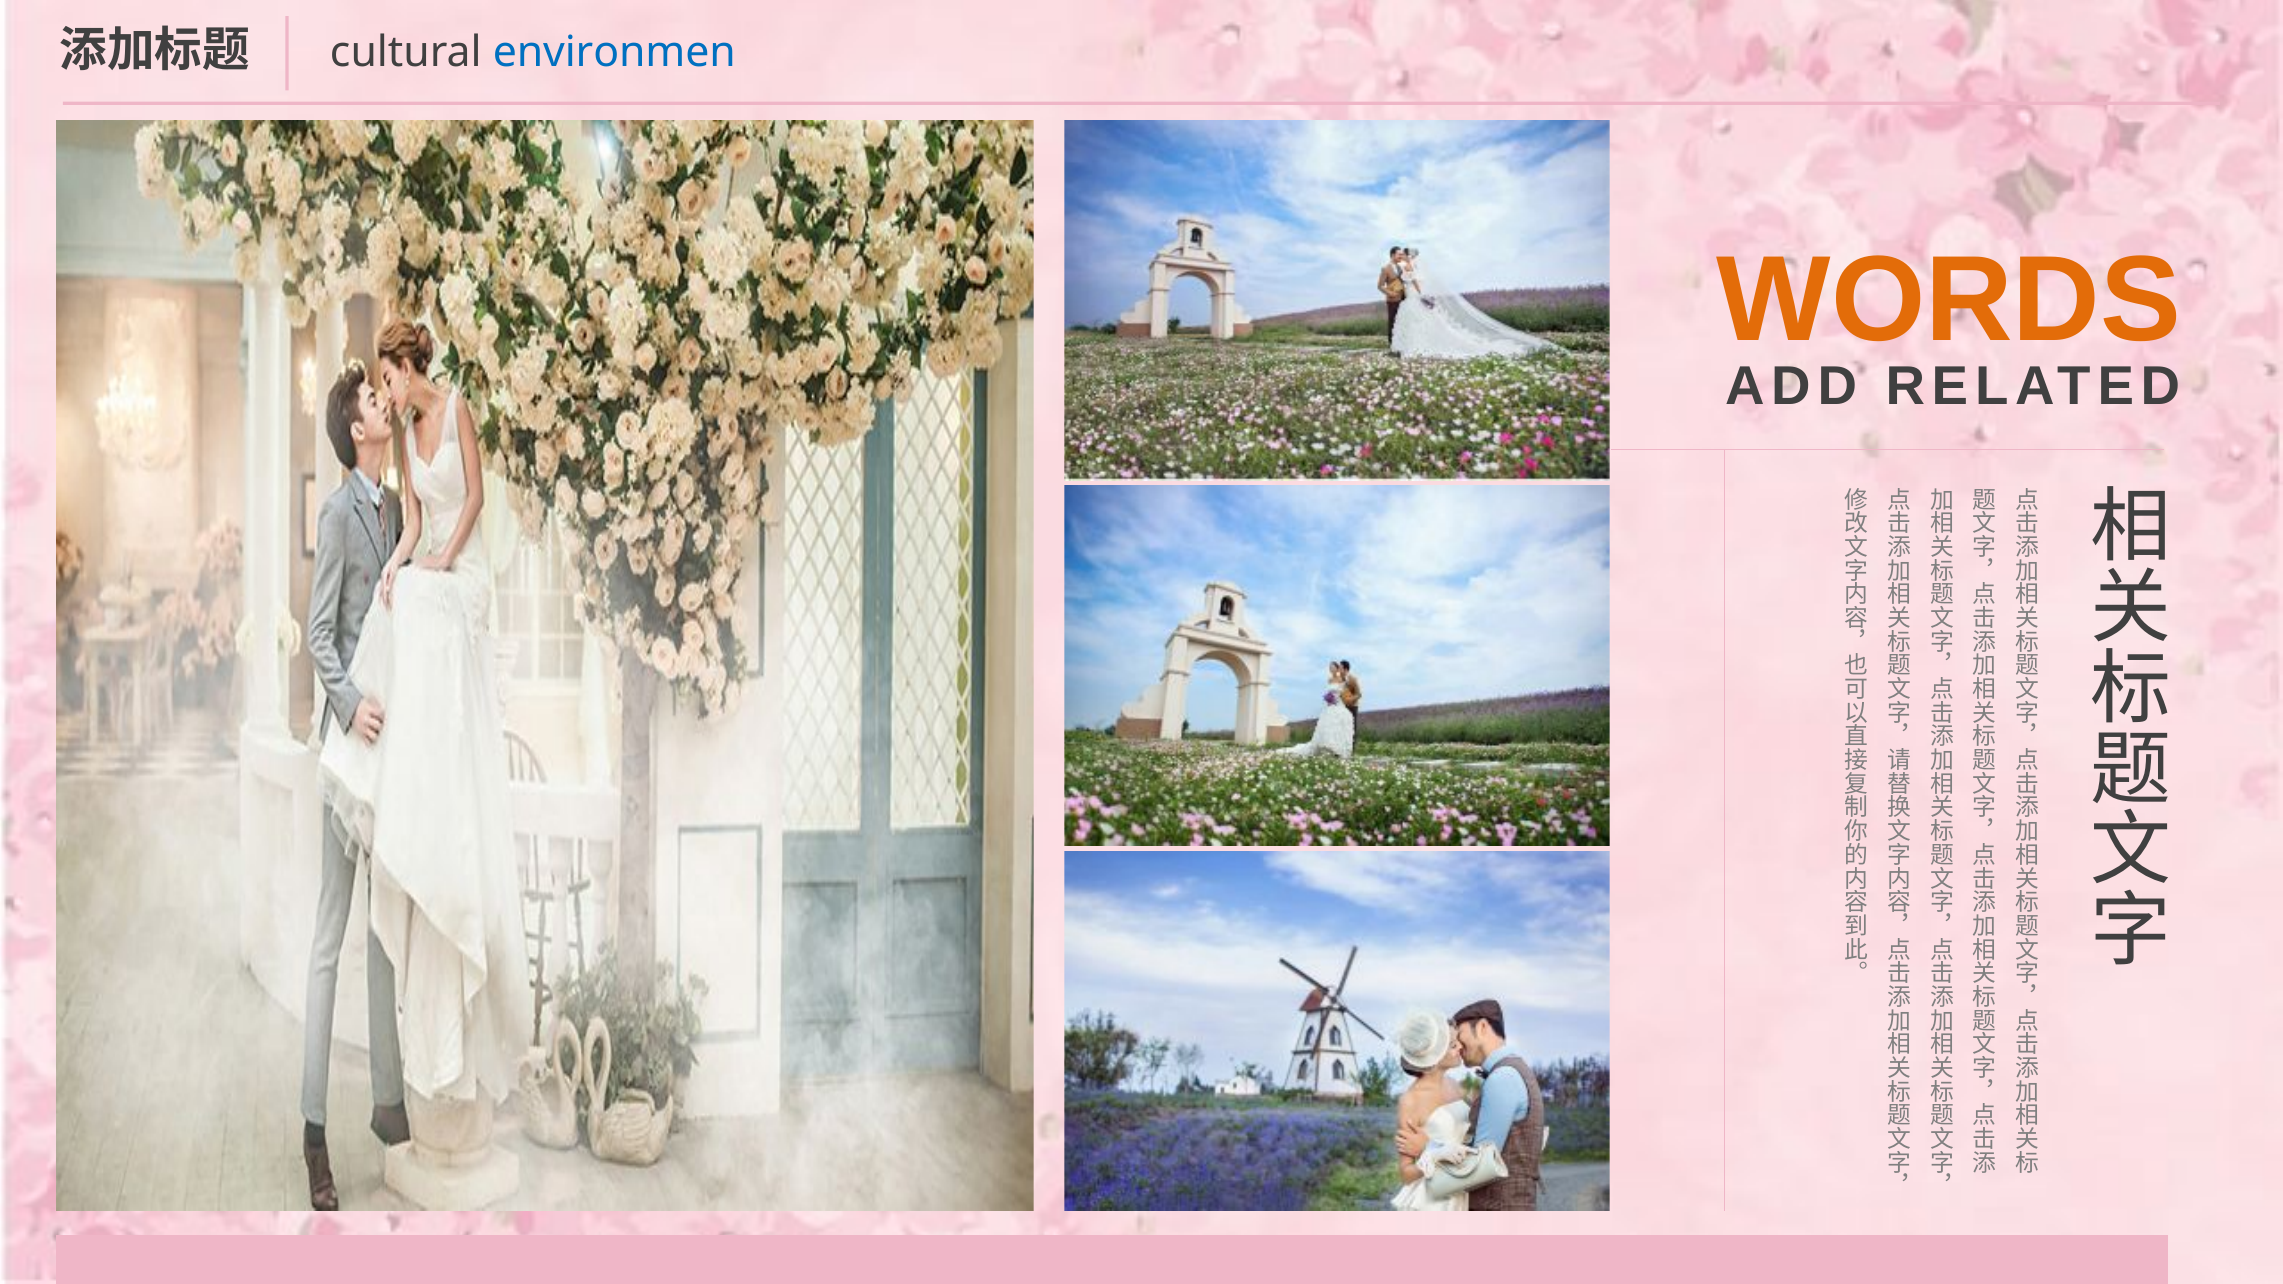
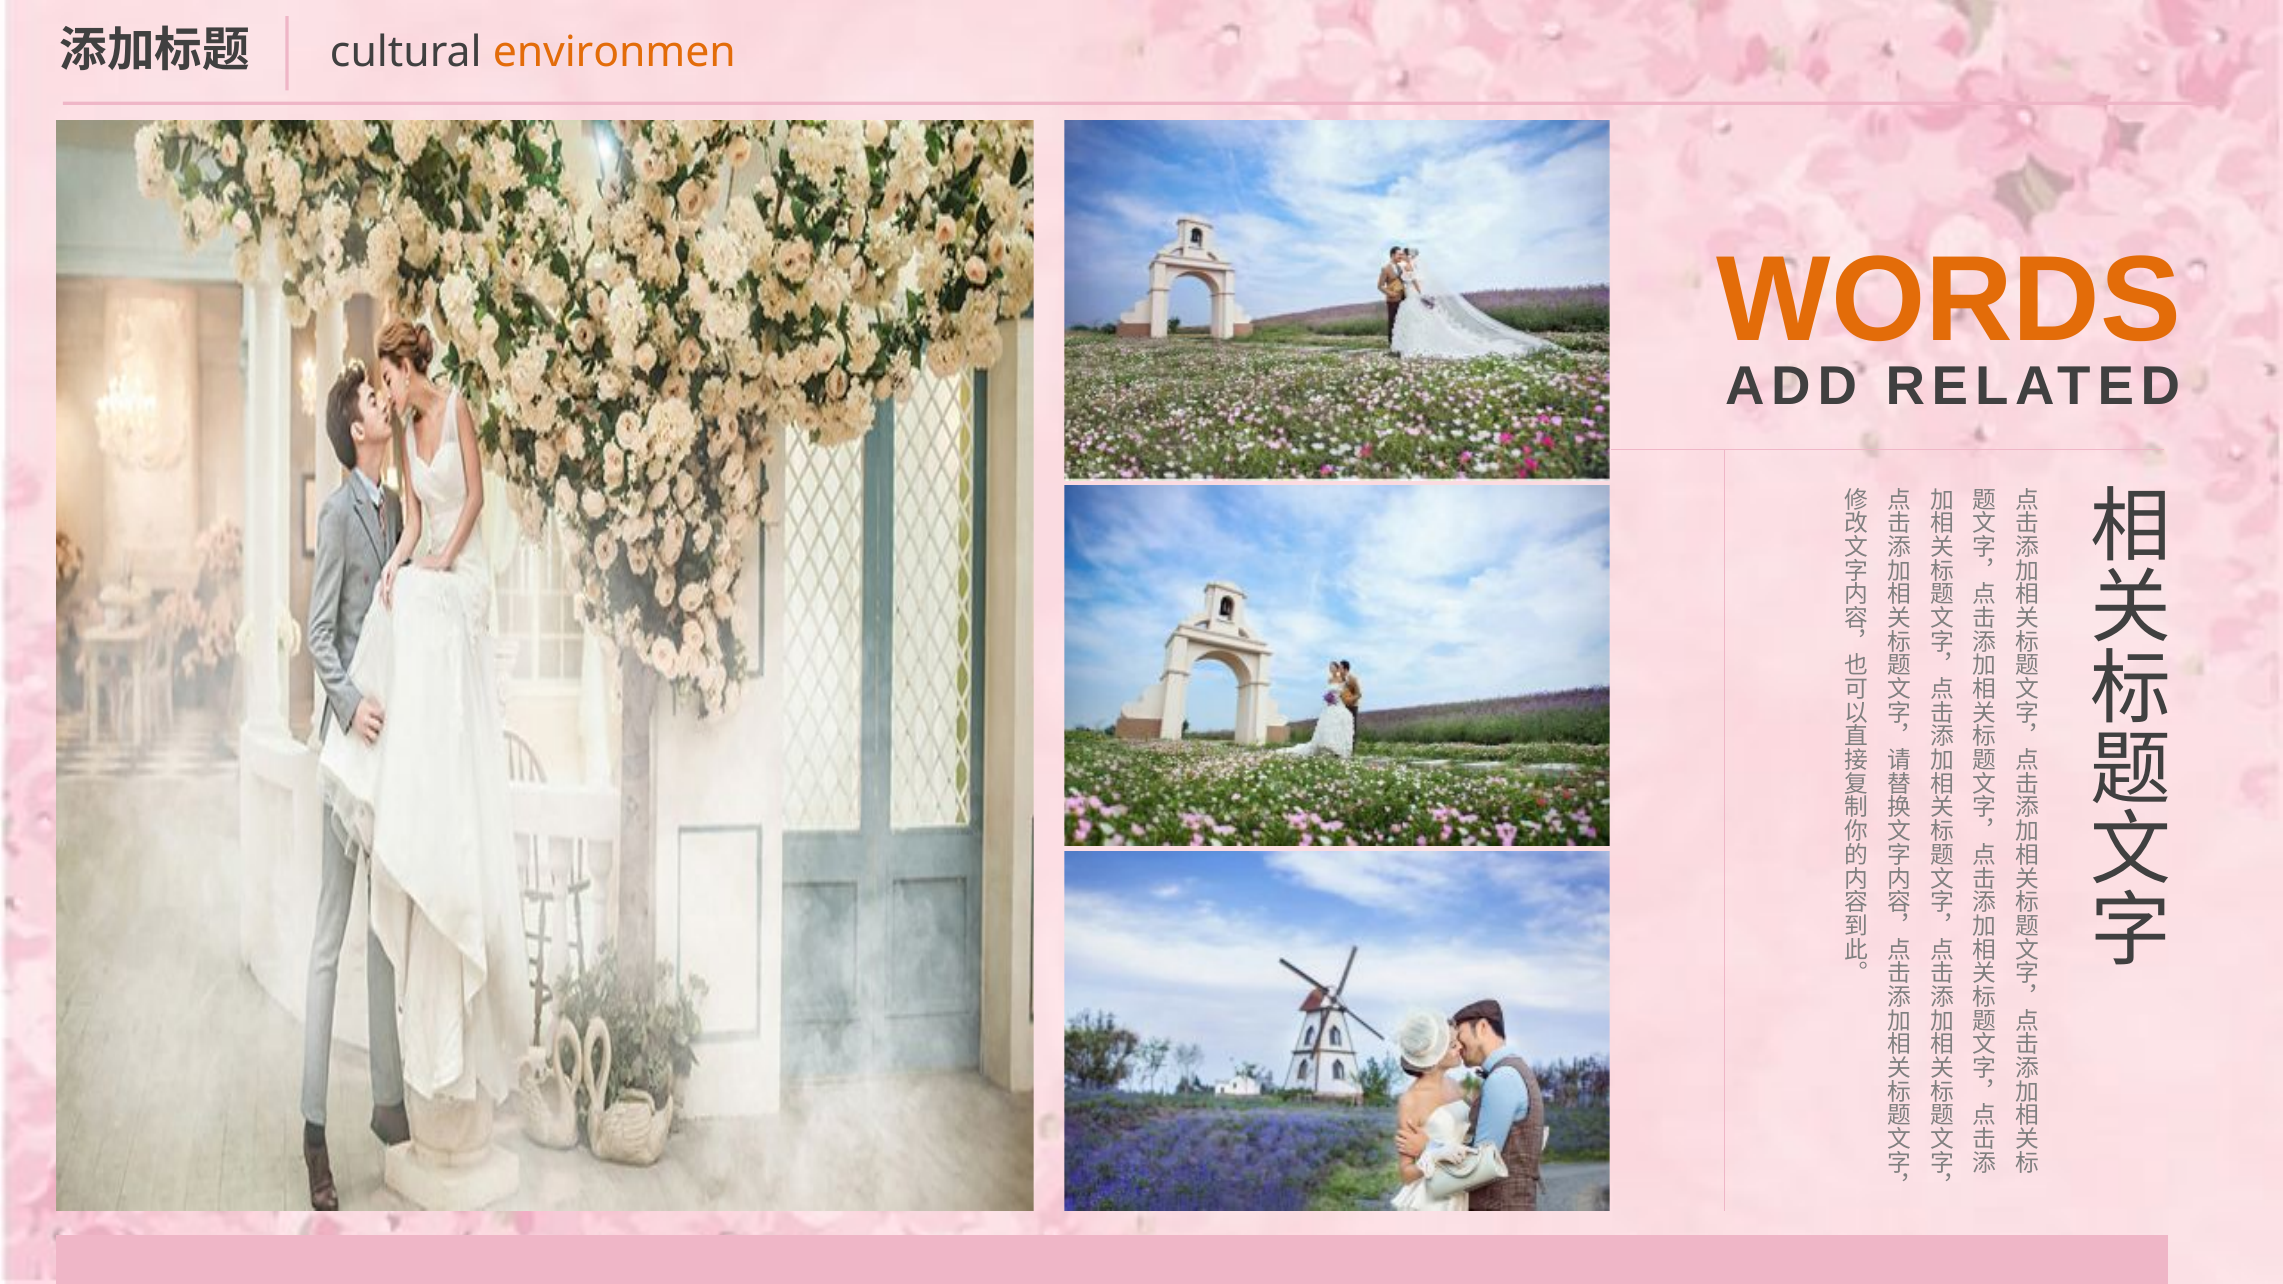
environmen colour: blue -> orange (614, 52)
